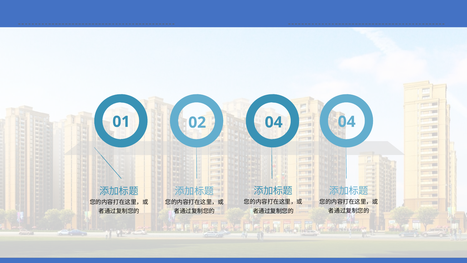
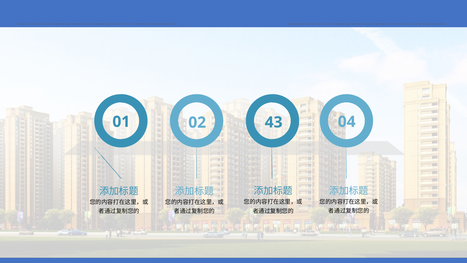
01 04: 04 -> 43 (274, 122)
